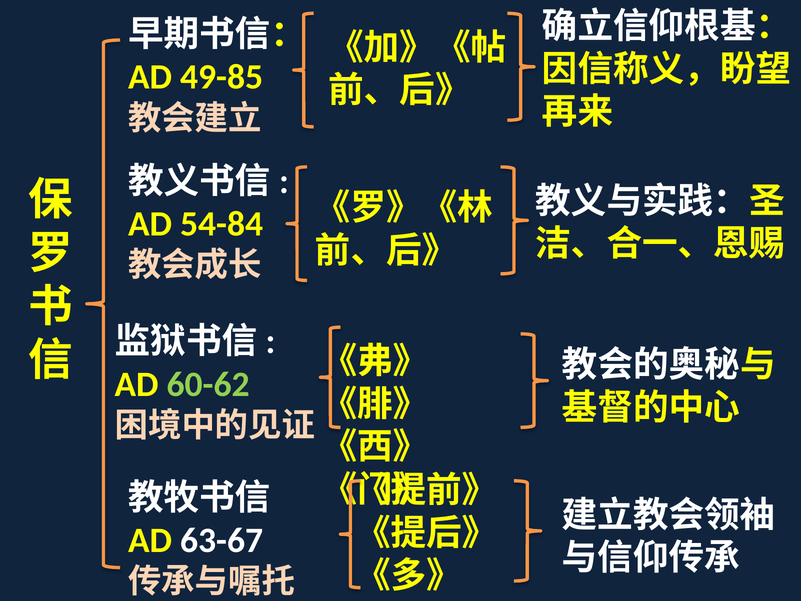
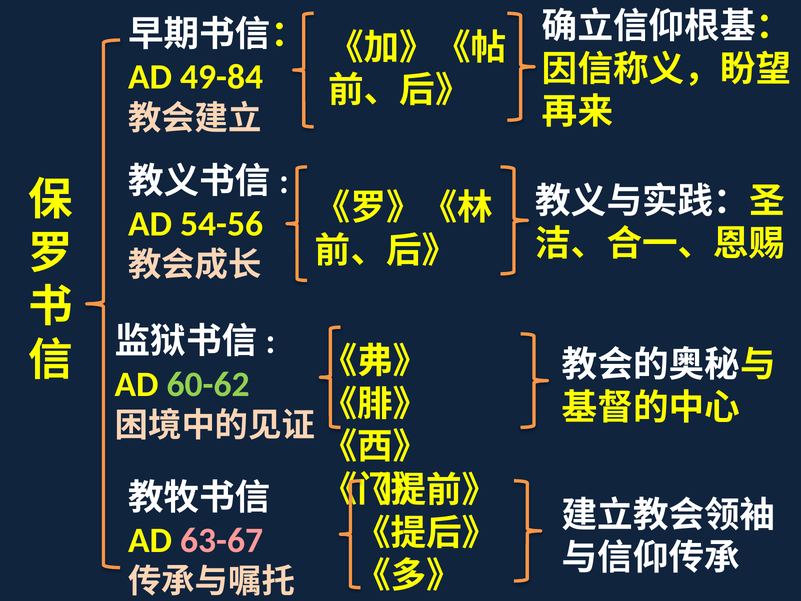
49-85: 49-85 -> 49-84 (222, 77)
54-84: 54-84 -> 54-56 (222, 224)
63-67 colour: white -> pink (222, 540)
